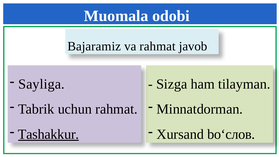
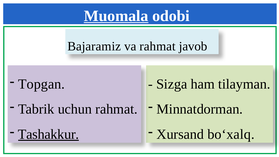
Muomala underline: none -> present (116, 16)
Sayliga: Sayliga -> Topgan (42, 84)
bo‘слов: bo‘слов -> bo‘xalq (231, 134)
